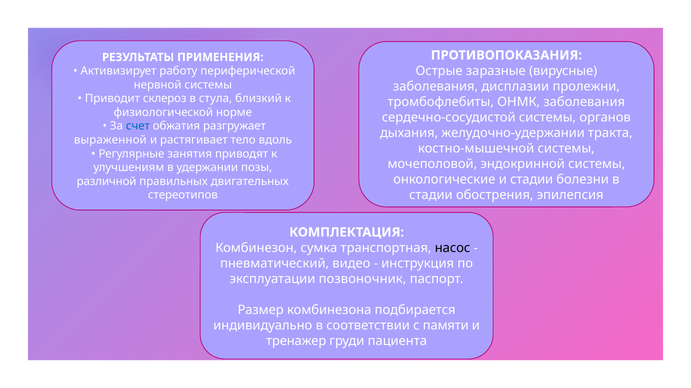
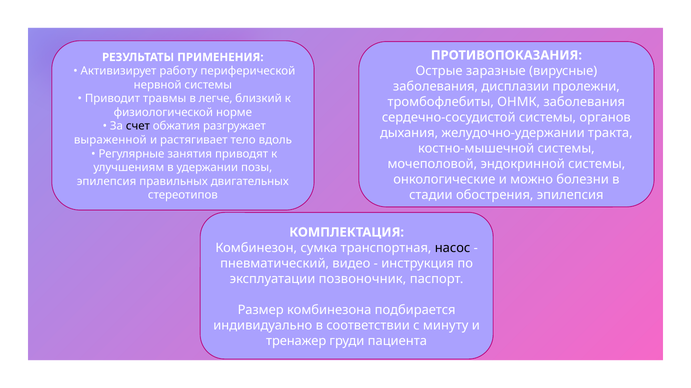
склероз: склероз -> травмы (165, 99)
стула: стула -> легче (216, 99)
счет colour: blue -> black (138, 126)
и стадии: стадии -> можно (532, 180)
различной: различной -> эпилепсия (107, 182)
памяти: памяти -> минуту (446, 326)
